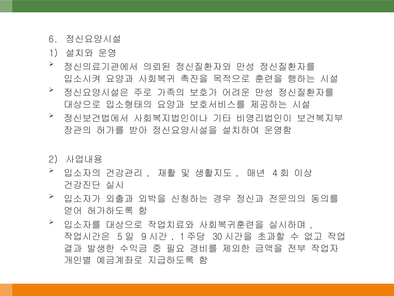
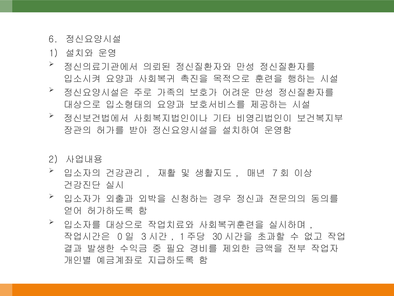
4: 4 -> 7 (275, 173)
5: 5 -> 0 (120, 236)
9: 9 -> 3 (144, 236)
